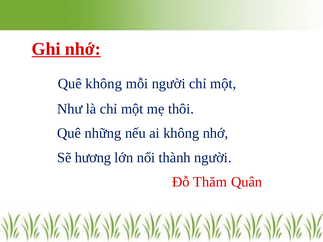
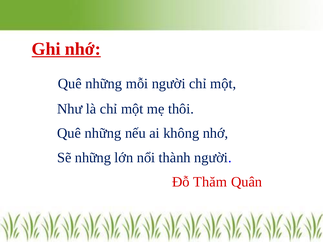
không: không -> những (104, 84)
Sẽ hương: hương -> những (93, 158)
